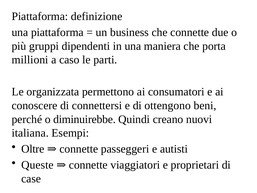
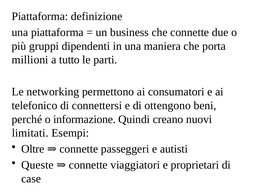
caso: caso -> tutto (69, 60)
organizzata: organizzata -> networking (53, 92)
conoscere: conoscere -> telefonico (35, 105)
diminuirebbe: diminuirebbe -> informazione (85, 119)
italiana: italiana -> limitati (30, 133)
